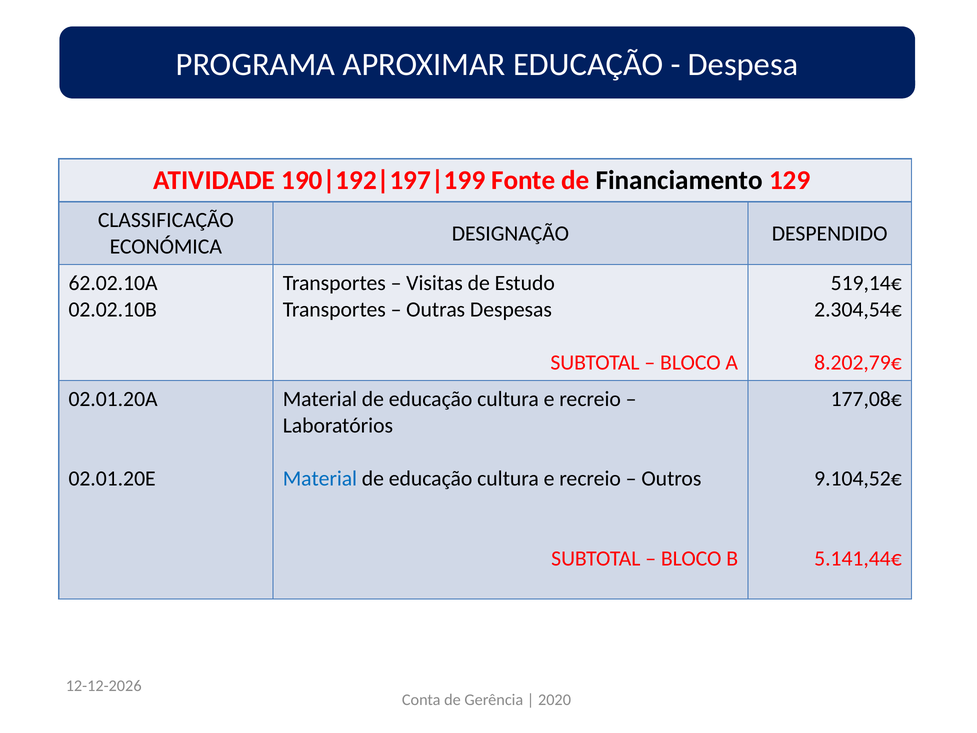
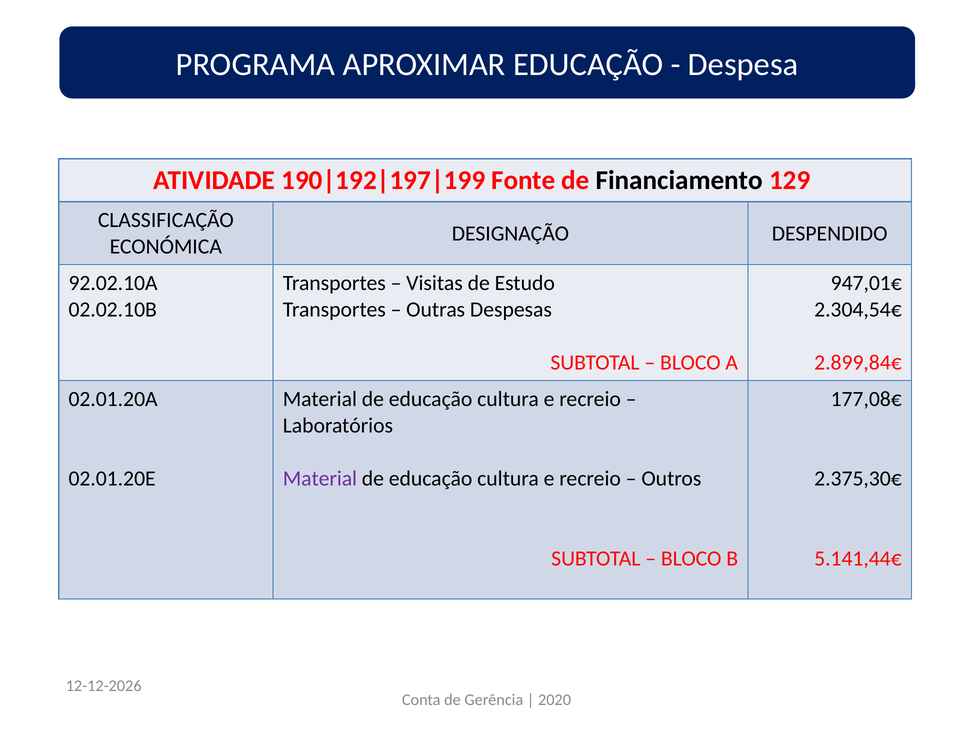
62.02.10A: 62.02.10A -> 92.02.10A (113, 283)
519,14€: 519,14€ -> 947,01€ (866, 283)
8.202,79€: 8.202,79€ -> 2.899,84€ (858, 363)
Material colour: blue -> purple (320, 479)
9.104,52€: 9.104,52€ -> 2.375,30€ (858, 479)
